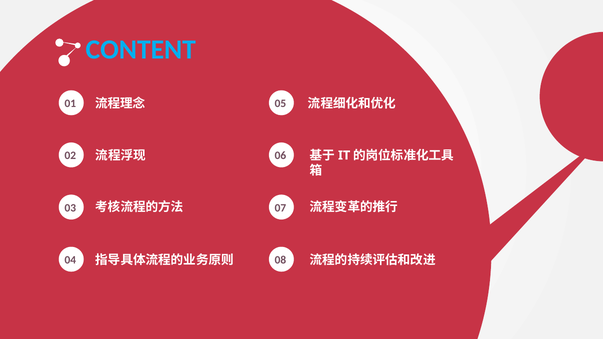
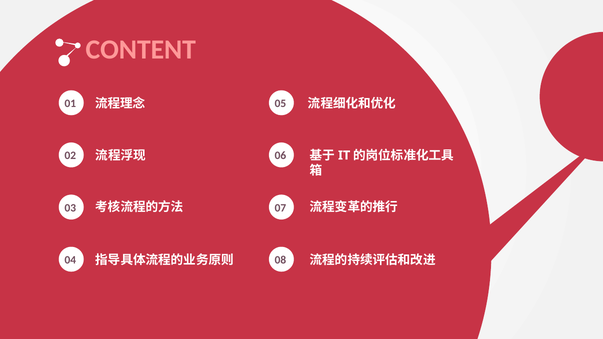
CONTENT colour: light blue -> pink (141, 50)
